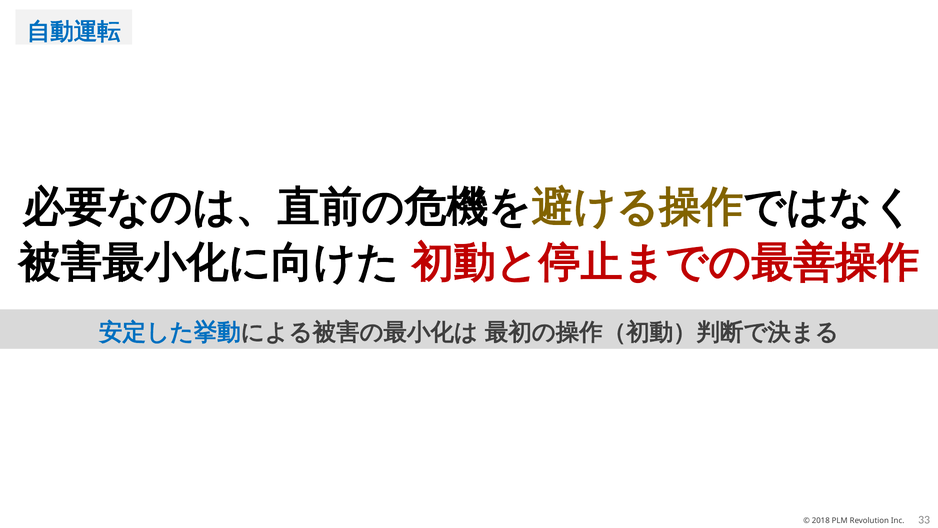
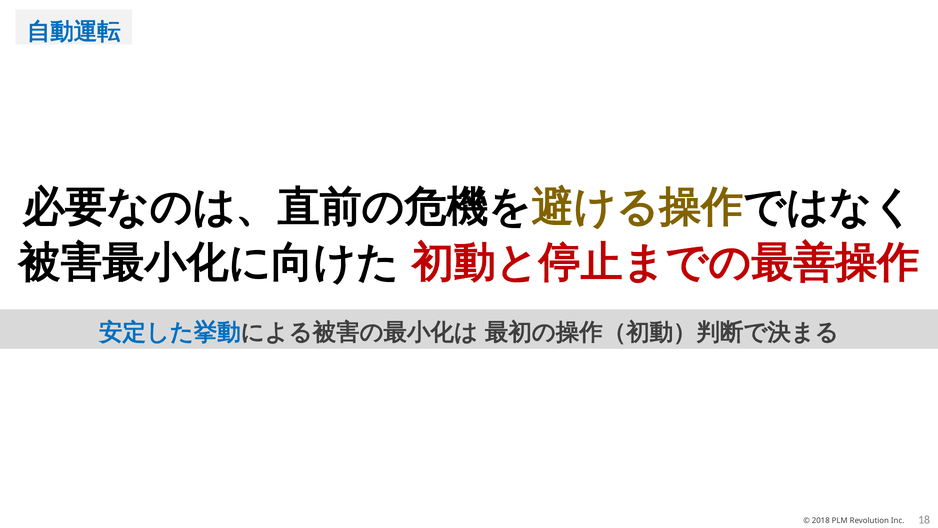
33: 33 -> 18 (924, 519)
